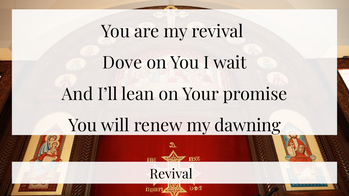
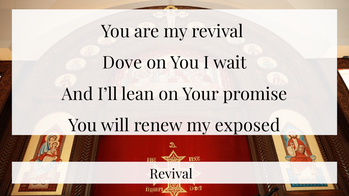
dawning: dawning -> exposed (247, 126)
